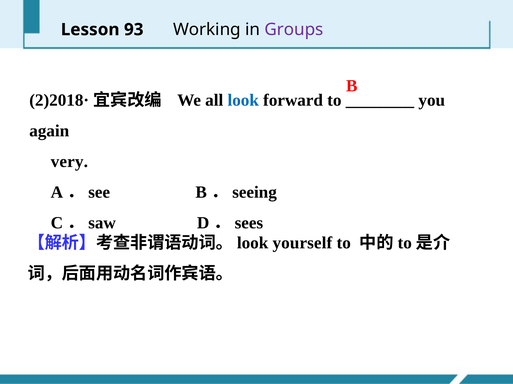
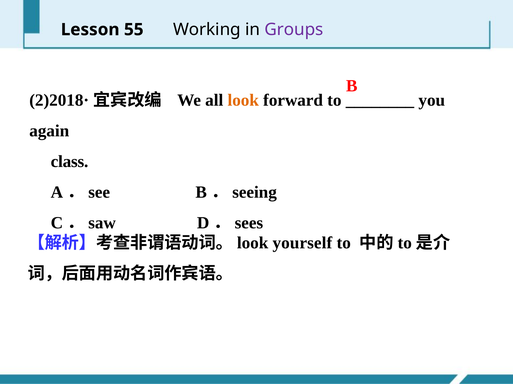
93: 93 -> 55 (134, 30)
look colour: blue -> orange (243, 100)
very: very -> class (70, 162)
